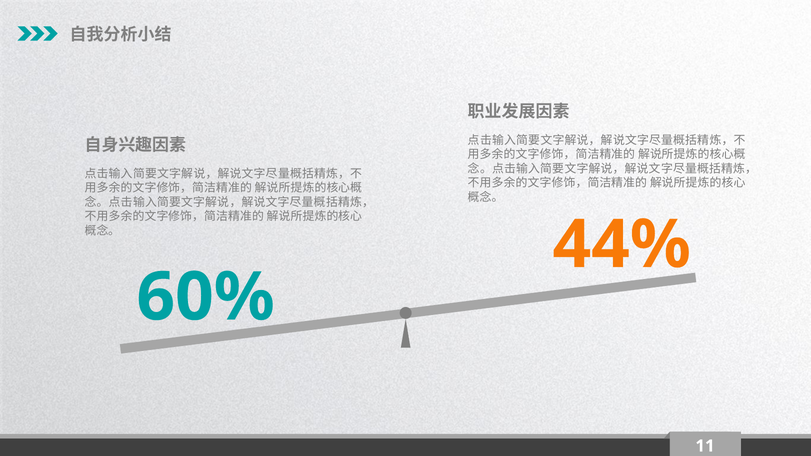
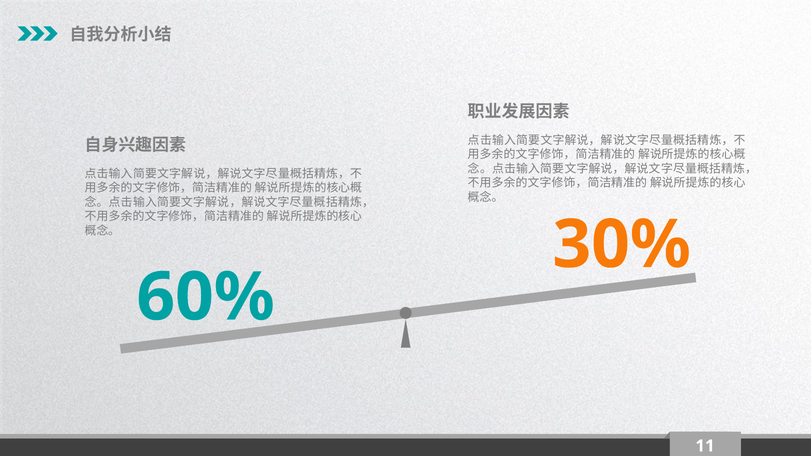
44%: 44% -> 30% (622, 245)
